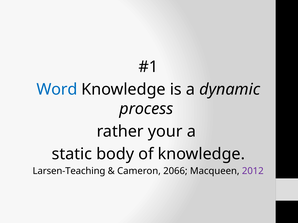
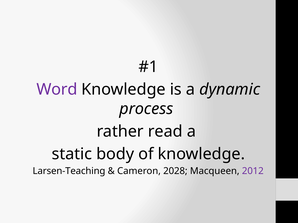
Word colour: blue -> purple (57, 90)
your: your -> read (165, 132)
2066: 2066 -> 2028 (175, 171)
